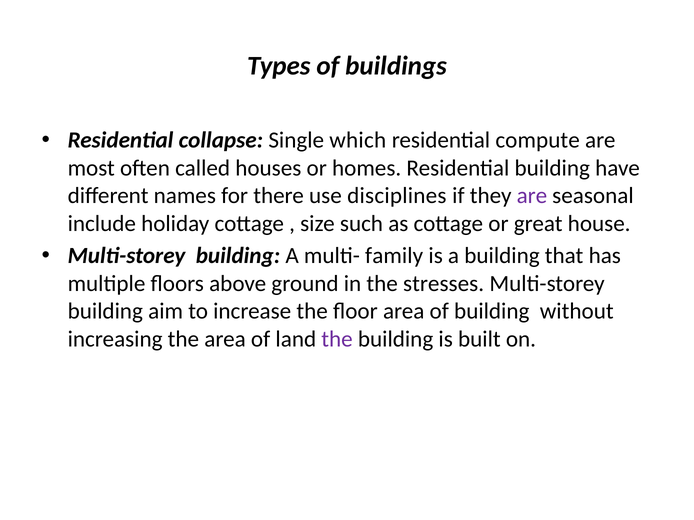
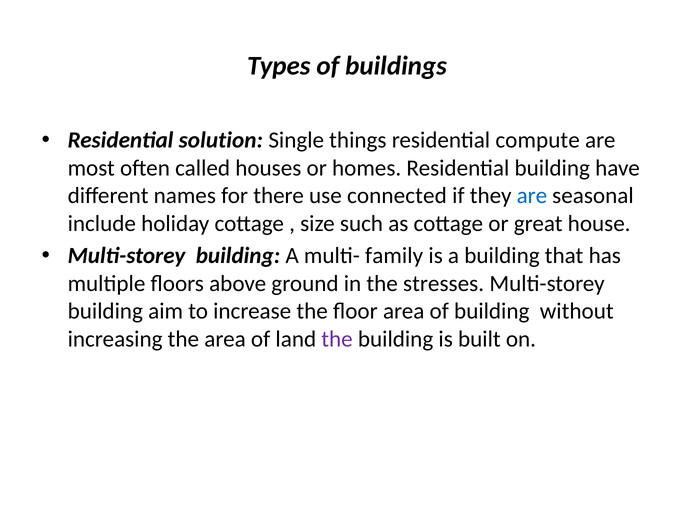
collapse: collapse -> solution (221, 140)
which: which -> things (358, 140)
disciplines: disciplines -> connected (397, 196)
are colour: purple -> blue (532, 196)
